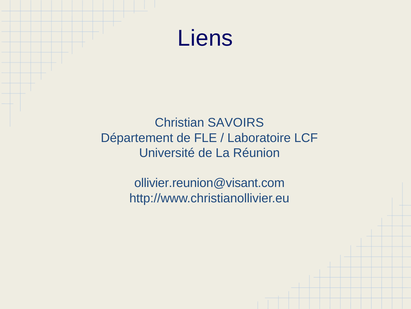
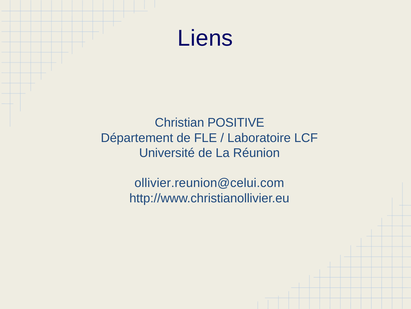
SAVOIRS: SAVOIRS -> POSITIVE (236, 122)
ollivier.reunion@visant.com: ollivier.reunion@visant.com -> ollivier.reunion@celui.com (209, 183)
